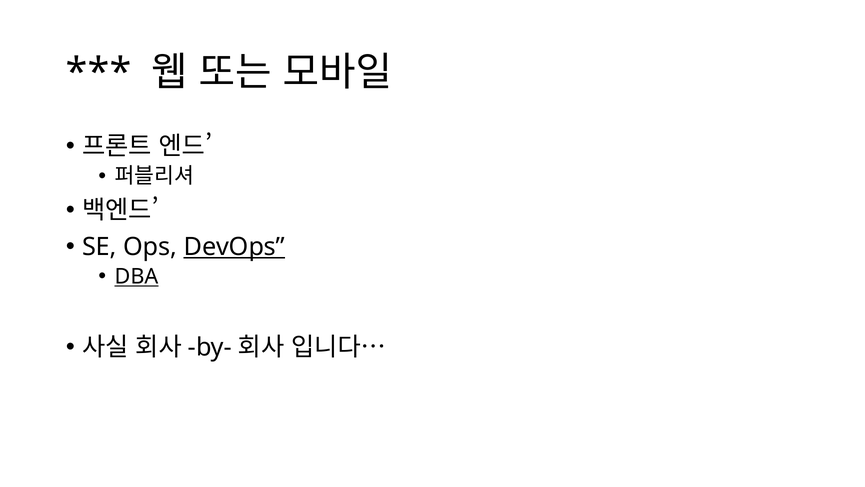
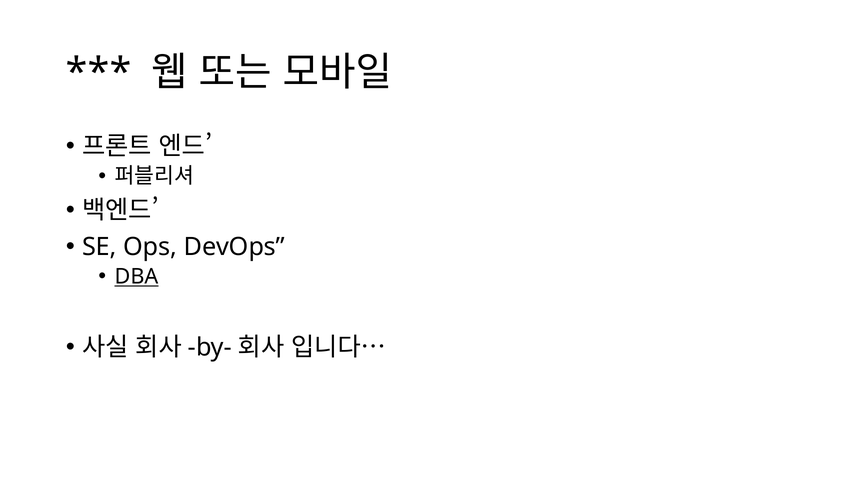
DevOps underline: present -> none (234, 247)
